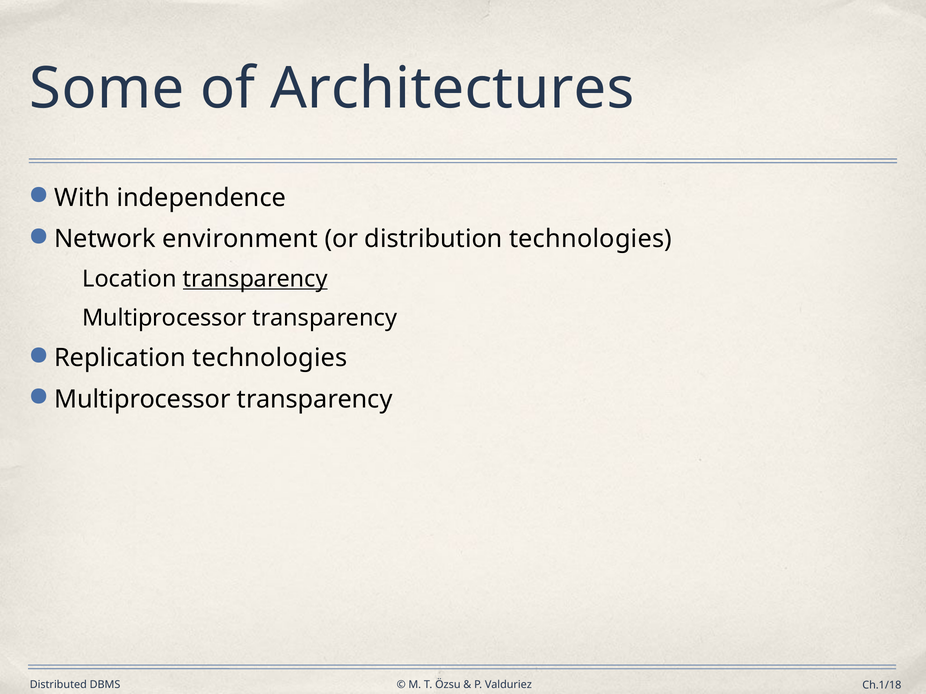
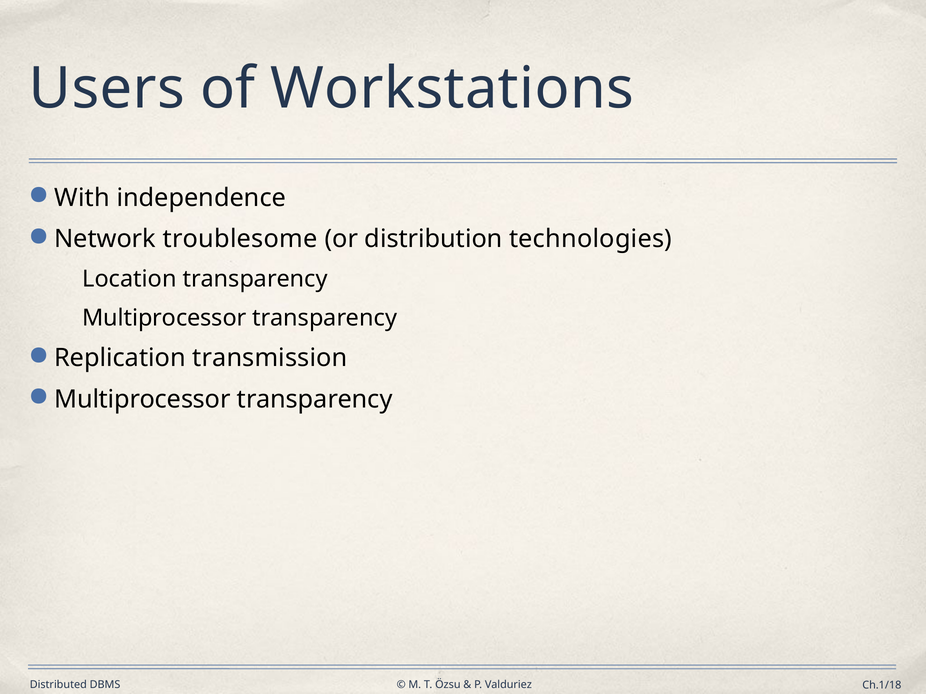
Some: Some -> Users (107, 89)
Architectures: Architectures -> Workstations (452, 89)
environment: environment -> troublesome (240, 239)
transparency underline: present -> none (255, 279)
Replication technologies: technologies -> transmission (270, 358)
